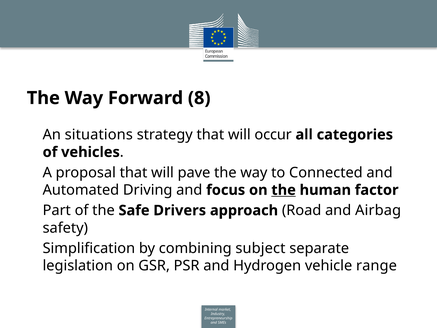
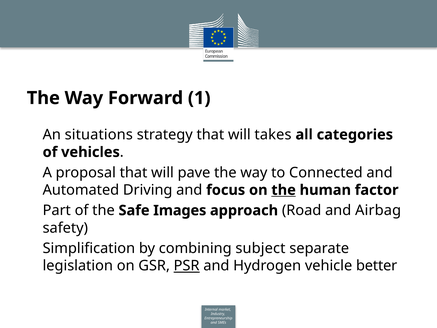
8: 8 -> 1 (199, 98)
occur: occur -> takes (273, 135)
Drivers: Drivers -> Images (180, 210)
PSR underline: none -> present (187, 266)
range: range -> better (377, 266)
